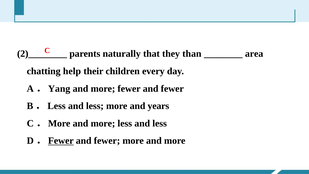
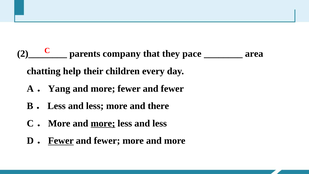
naturally: naturally -> company (122, 54)
than: than -> pace (192, 54)
years: years -> there (158, 106)
more underline: none -> present (103, 123)
